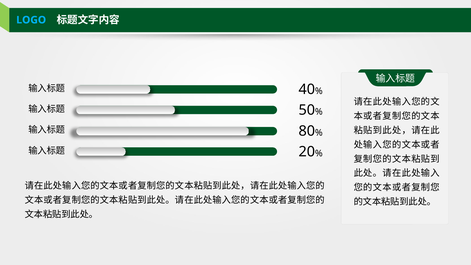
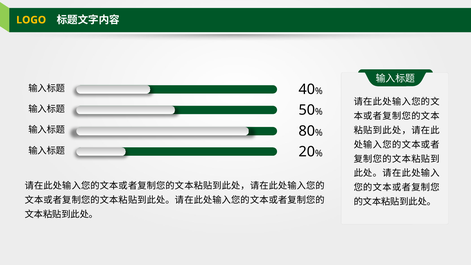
LOGO colour: light blue -> yellow (31, 20)
